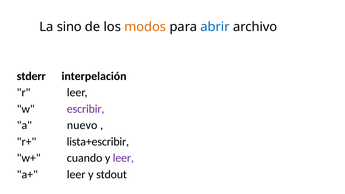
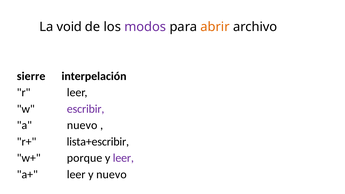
sino: sino -> void (69, 27)
modos colour: orange -> purple (145, 27)
abrir colour: blue -> orange (215, 27)
stderr: stderr -> sierre (31, 76)
cuando: cuando -> porque (85, 158)
y stdout: stdout -> nuevo (111, 175)
